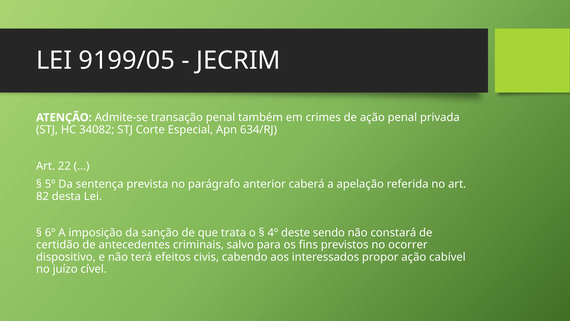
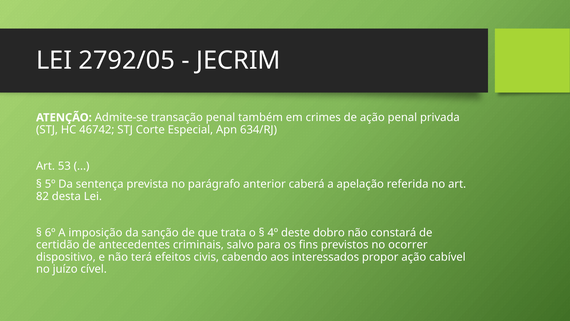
9199/05: 9199/05 -> 2792/05 (127, 60)
34082: 34082 -> 46742 (97, 130)
22: 22 -> 53 (64, 166)
sendo: sendo -> dobro (329, 232)
